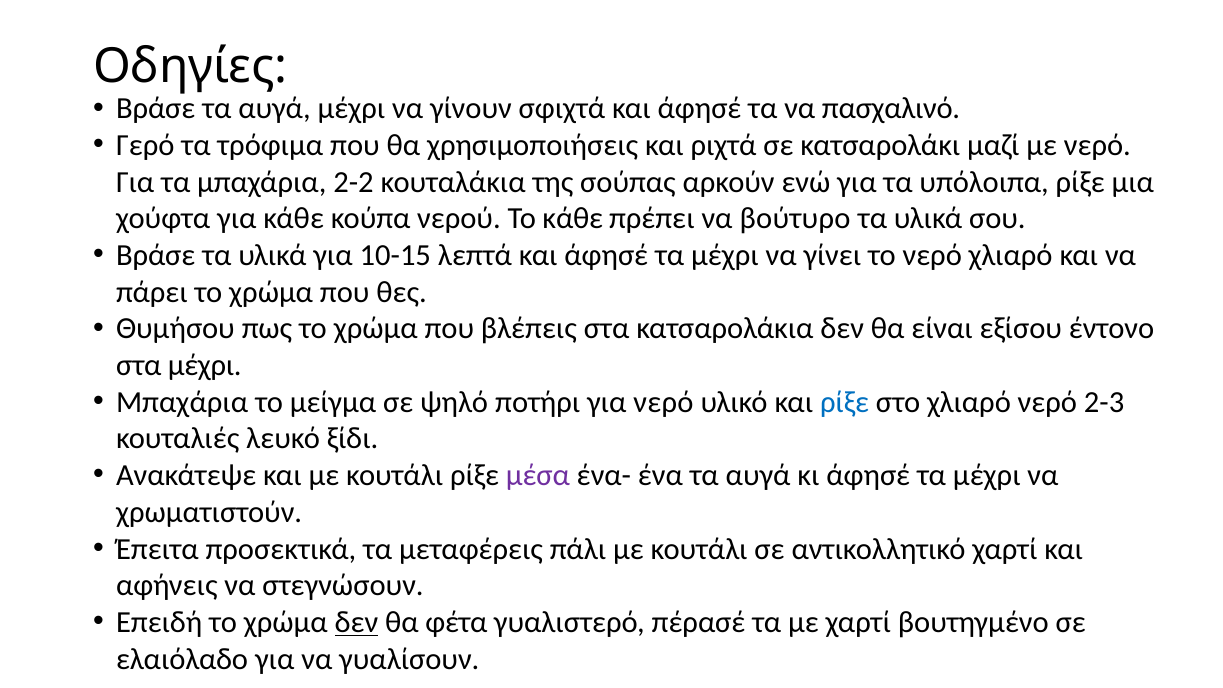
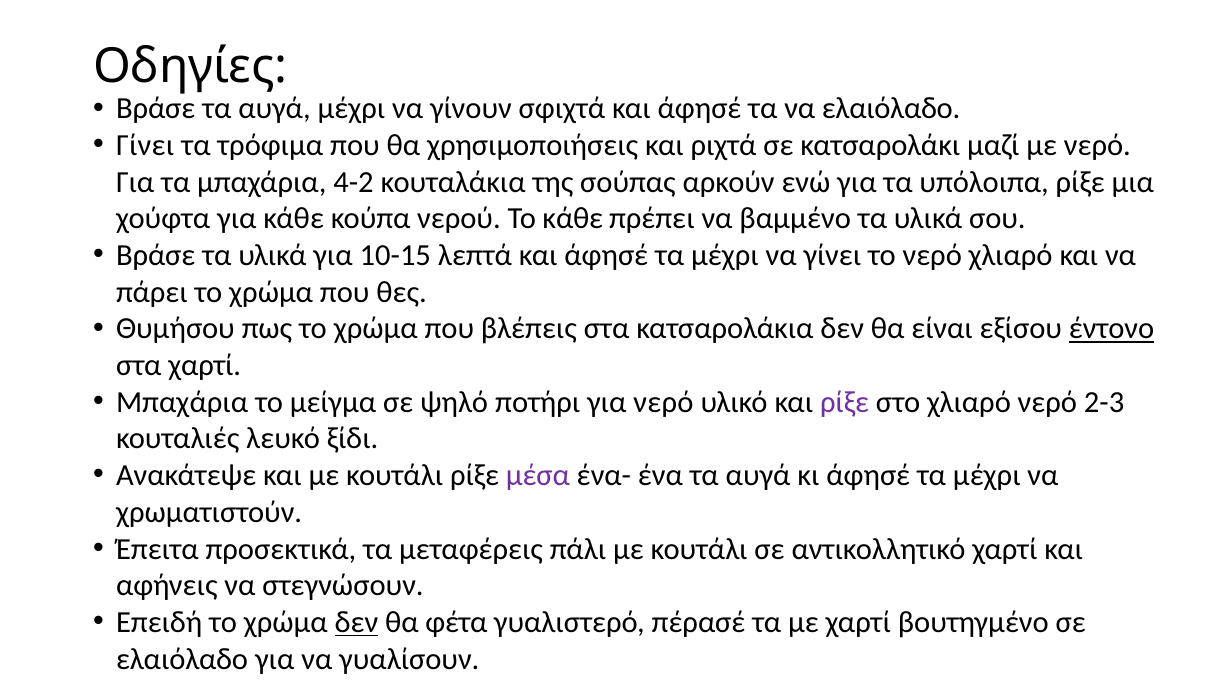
να πασχαλινό: πασχαλινό -> ελαιόλαδο (891, 109)
Γερό: Γερό -> Γίνει (145, 145)
2-2: 2-2 -> 4-2 (353, 182)
βούτυρο: βούτυρο -> βαμμένο (795, 219)
έντονο underline: none -> present (1112, 329)
στα μέχρι: μέχρι -> χαρτί (205, 365)
ρίξε colour: blue -> purple (845, 402)
